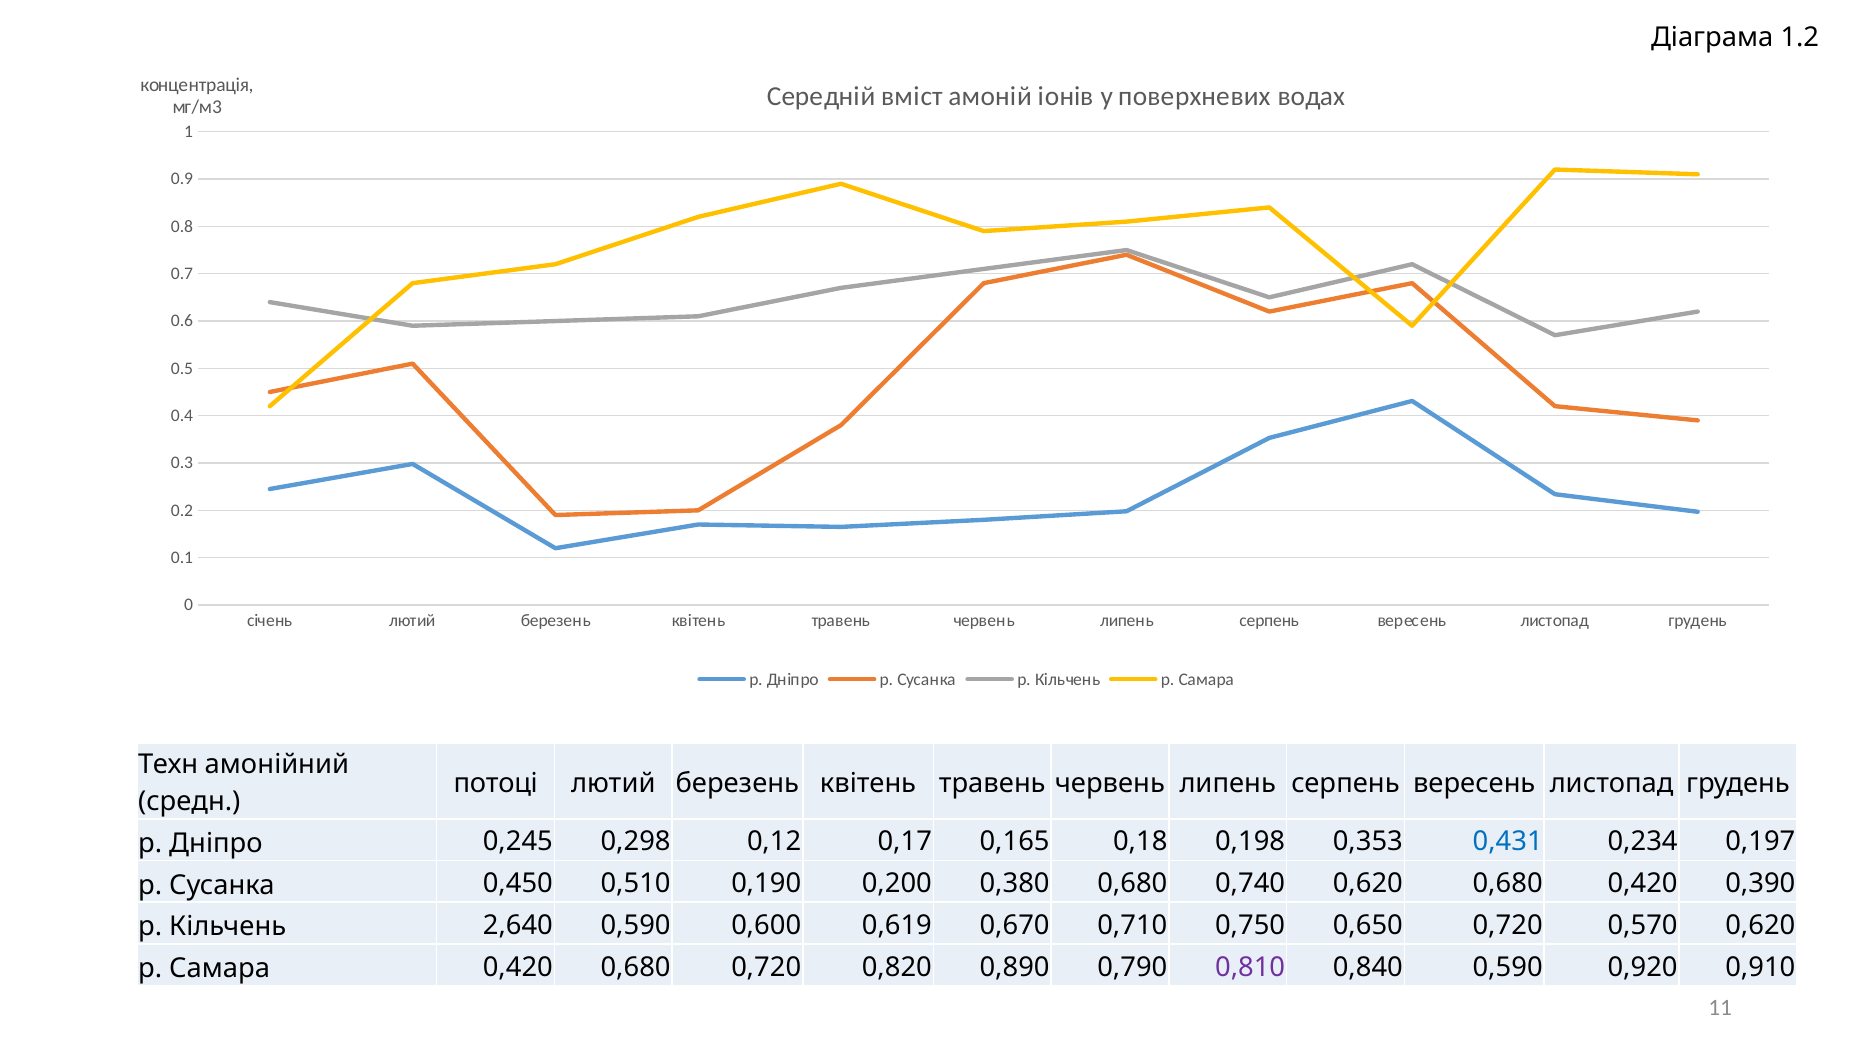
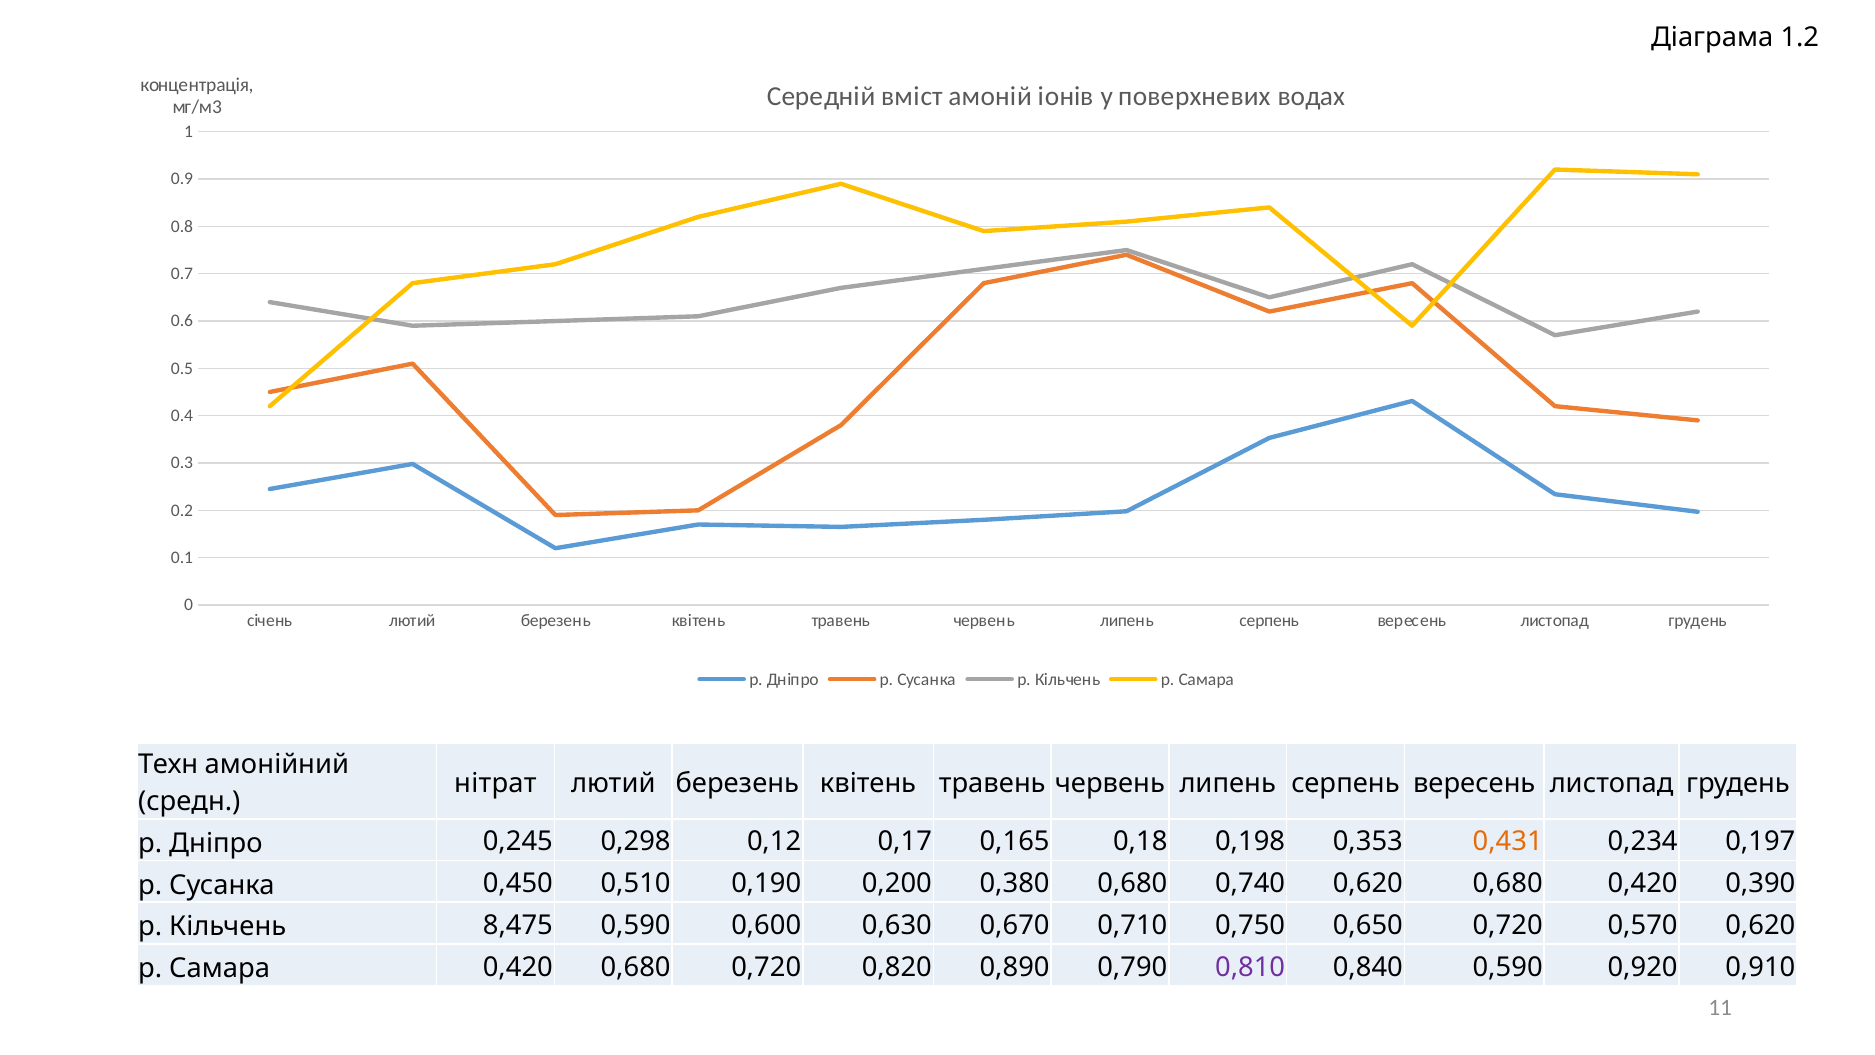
потоці: потоці -> нітрат (495, 783)
0,431 colour: blue -> orange (1508, 842)
2,640: 2,640 -> 8,475 (518, 925)
0,619: 0,619 -> 0,630 (897, 925)
